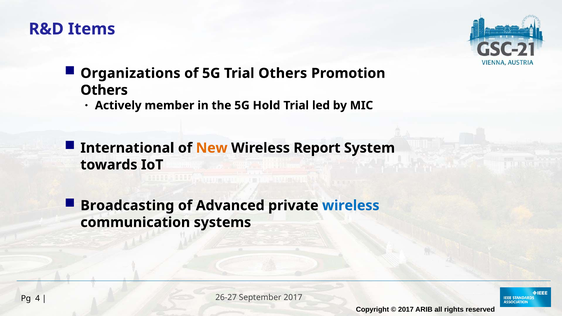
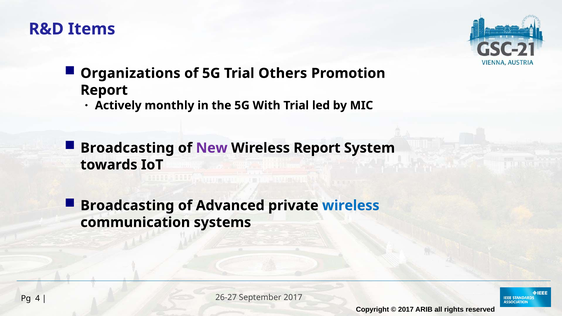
Others: Others -> Report (104, 90)
member: member -> monthly (169, 105)
Hold: Hold -> With (267, 105)
International: International -> Broadcasting (127, 148)
New colour: orange -> purple (212, 148)
